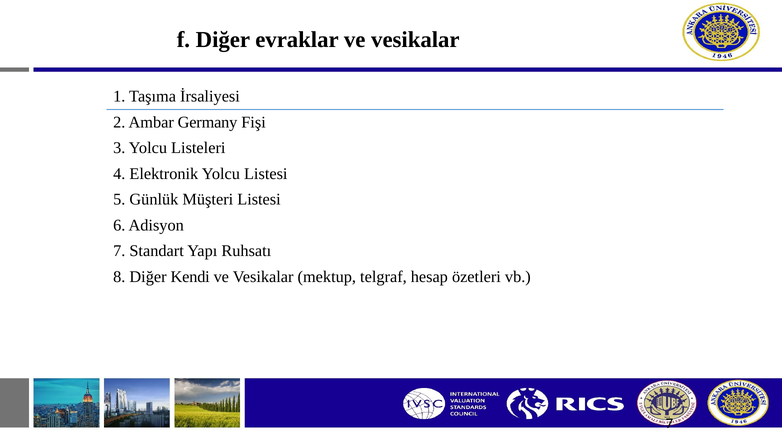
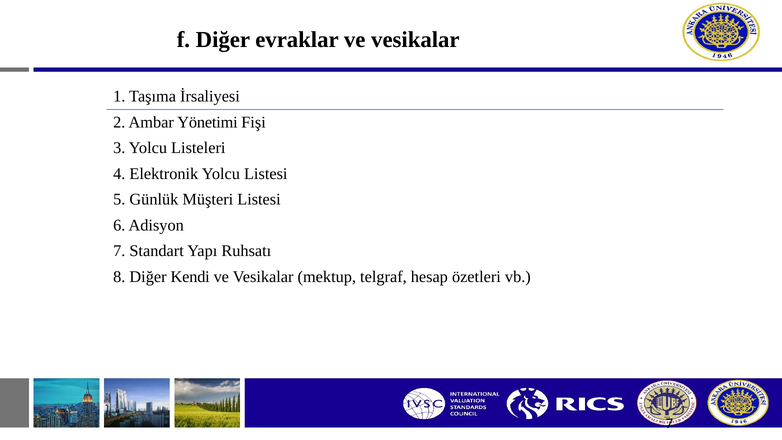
Germany: Germany -> Yönetimi (208, 122)
